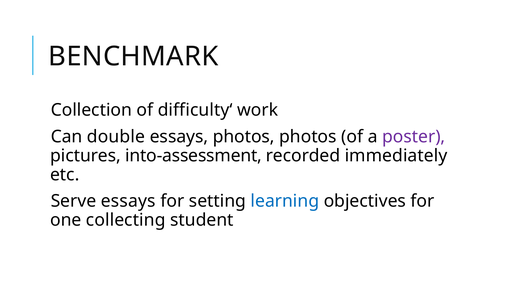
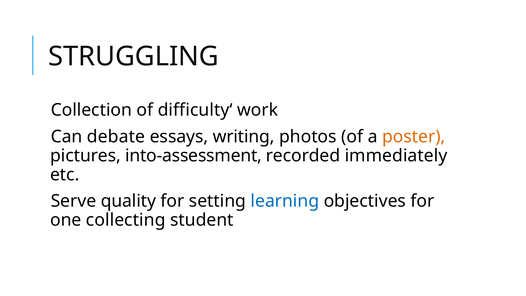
BENCHMARK: BENCHMARK -> STRUGGLING (134, 56)
double: double -> debate (116, 137)
essays photos: photos -> writing (244, 137)
poster colour: purple -> orange (414, 137)
Serve essays: essays -> quality (128, 201)
